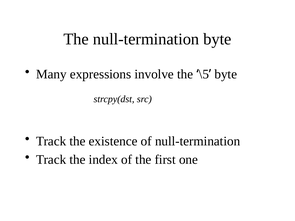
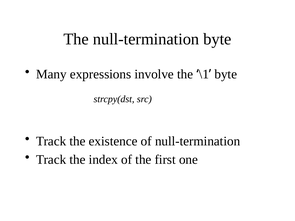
\5: \5 -> \1 (204, 74)
